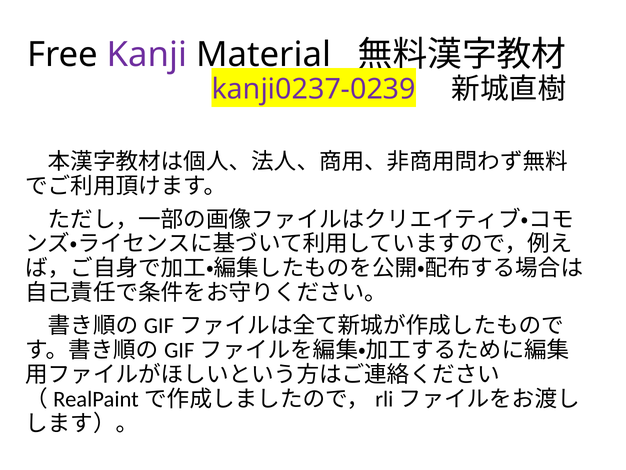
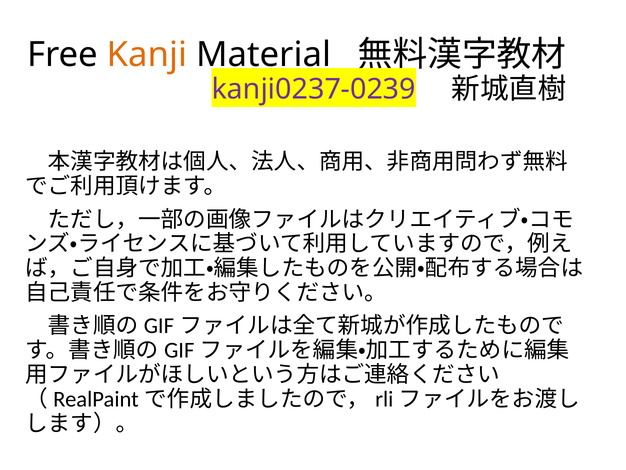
Kanji colour: purple -> orange (147, 55)
